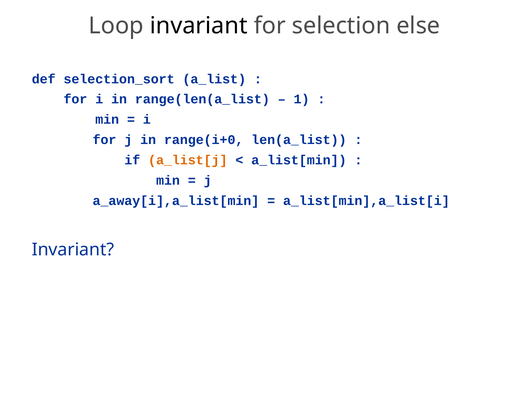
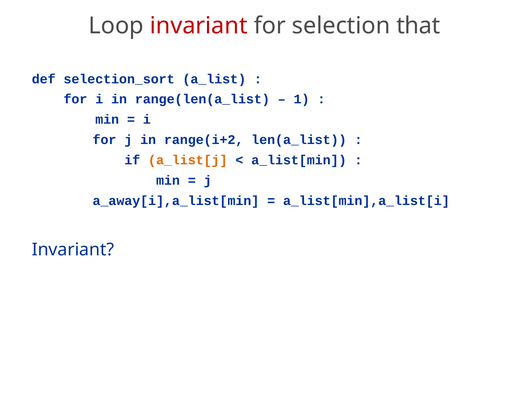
invariant colour: black -> red (199, 26)
else: else -> that (418, 26)
range(i+0: range(i+0 -> range(i+2 (204, 140)
